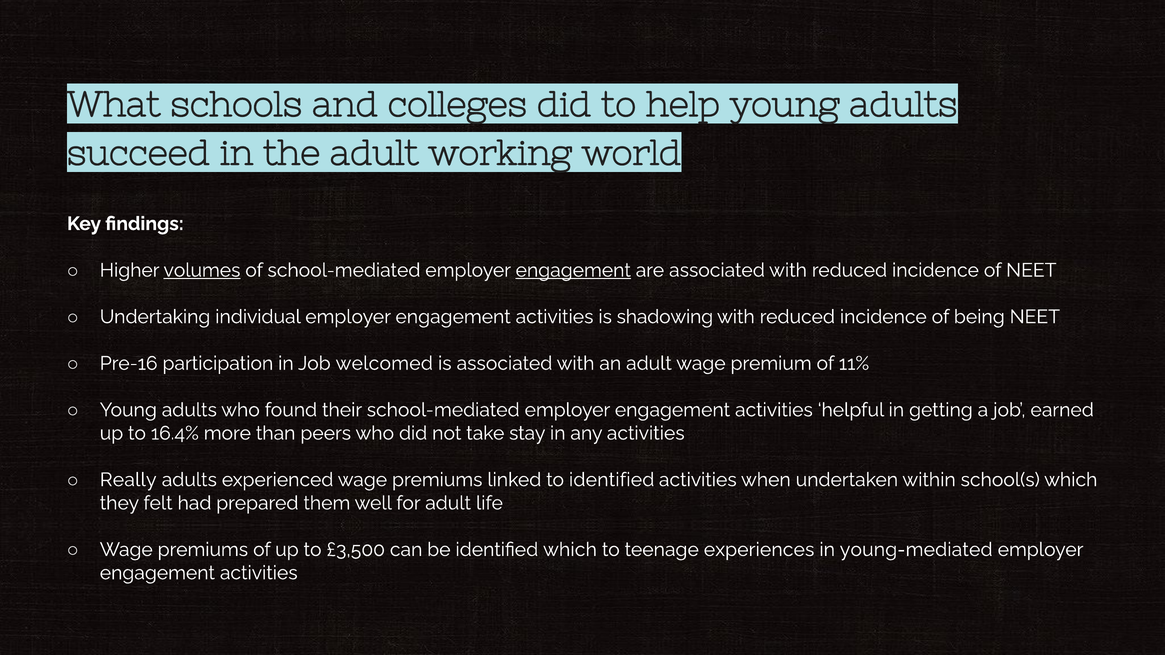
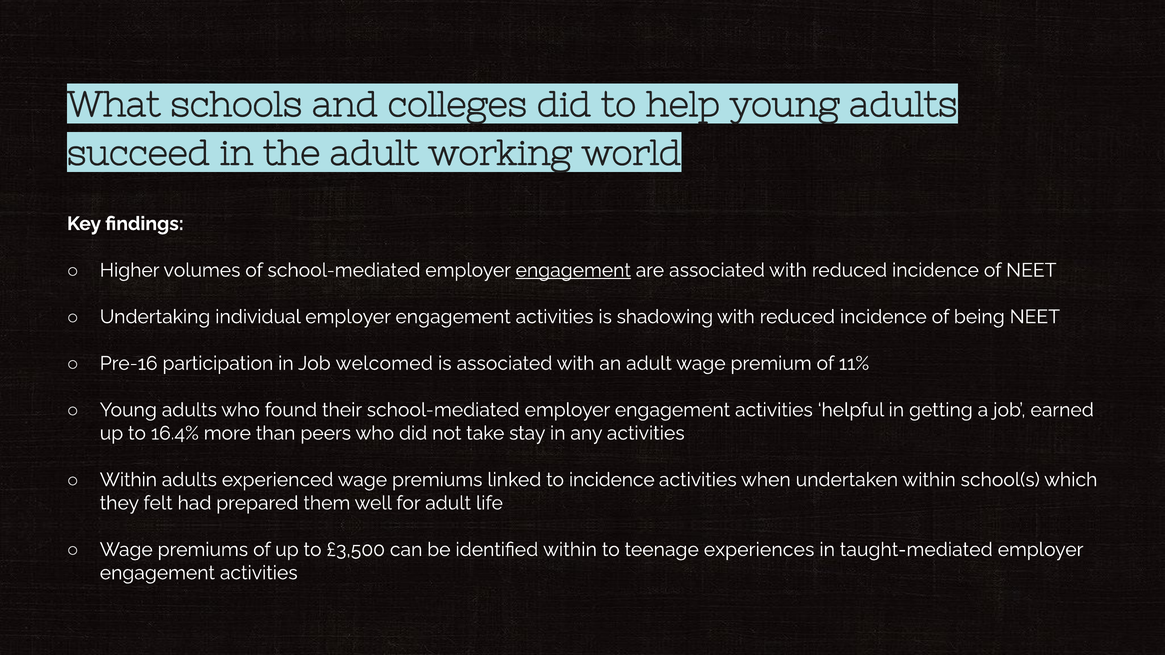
volumes underline: present -> none (202, 270)
Really: Really -> Within (128, 480)
to identified: identified -> incidence (612, 480)
identified which: which -> within (570, 550)
young-mediated: young-mediated -> taught-mediated (916, 550)
